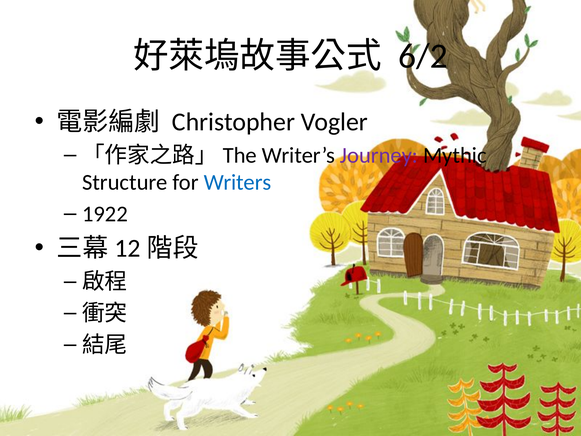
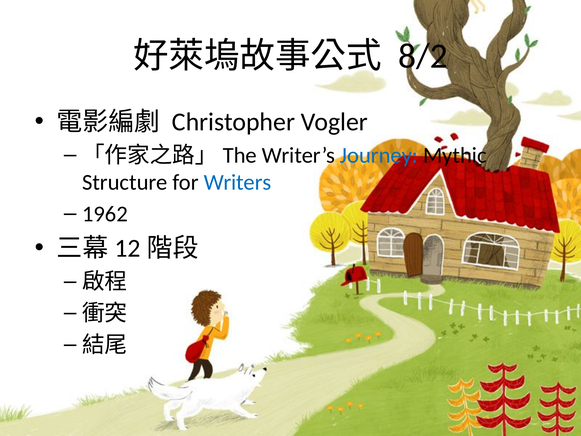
6/2: 6/2 -> 8/2 (423, 56)
Journey colour: purple -> blue (379, 155)
1922: 1922 -> 1962 (105, 214)
